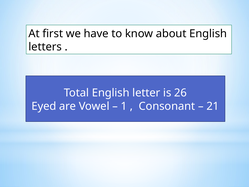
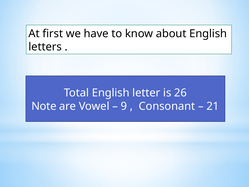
Eyed: Eyed -> Note (44, 106)
1: 1 -> 9 (124, 106)
